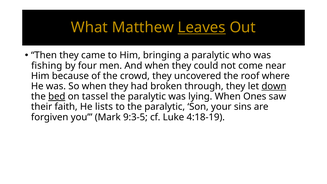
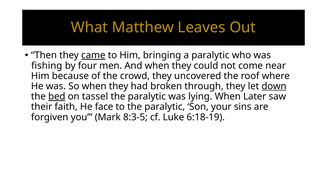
Leaves underline: present -> none (202, 27)
came underline: none -> present (93, 55)
Ones: Ones -> Later (255, 96)
lists: lists -> face (104, 107)
9:3-5: 9:3-5 -> 8:3-5 (135, 117)
4:18-19: 4:18-19 -> 6:18-19 (206, 117)
